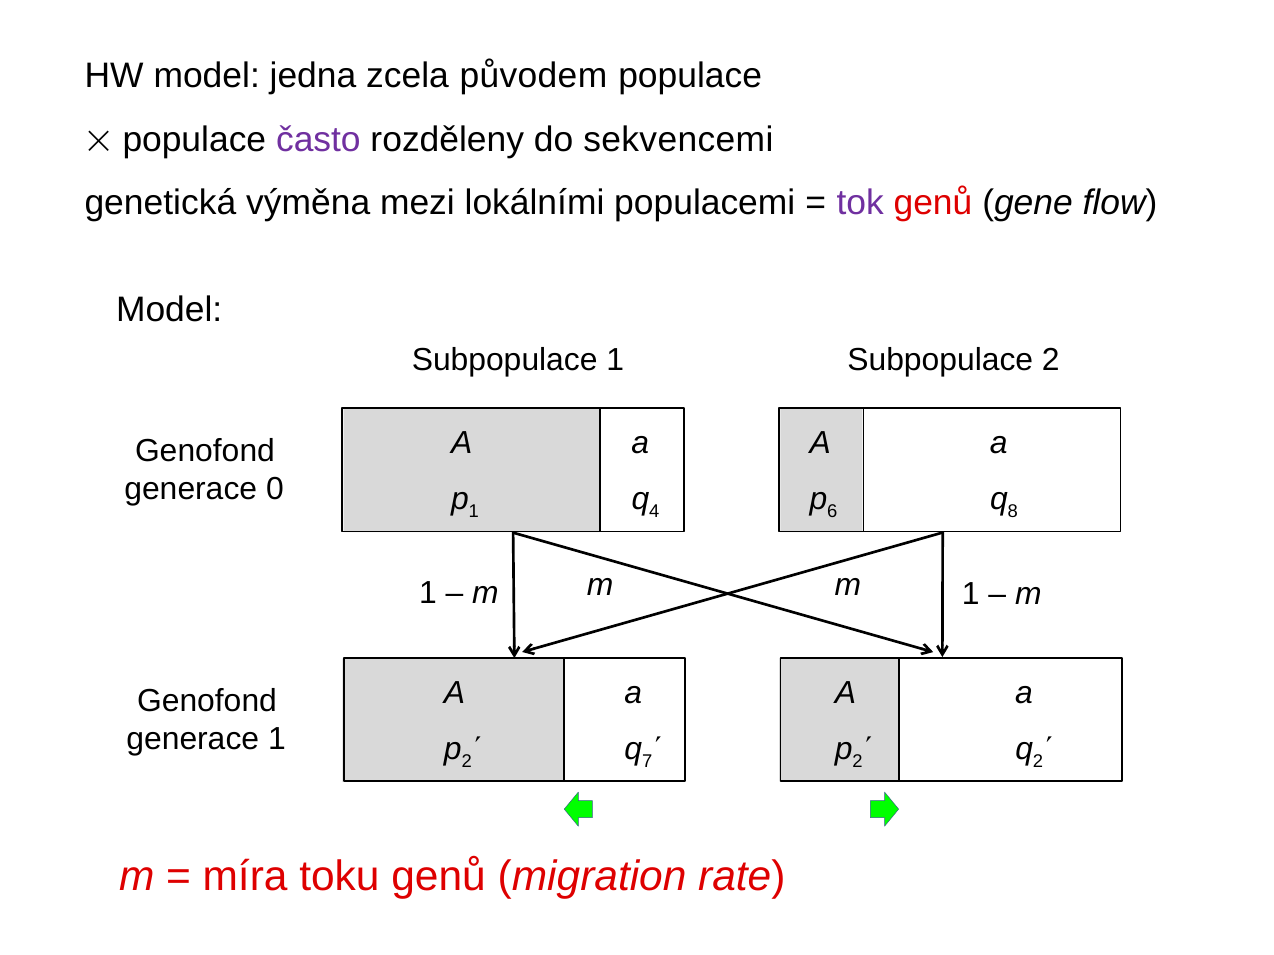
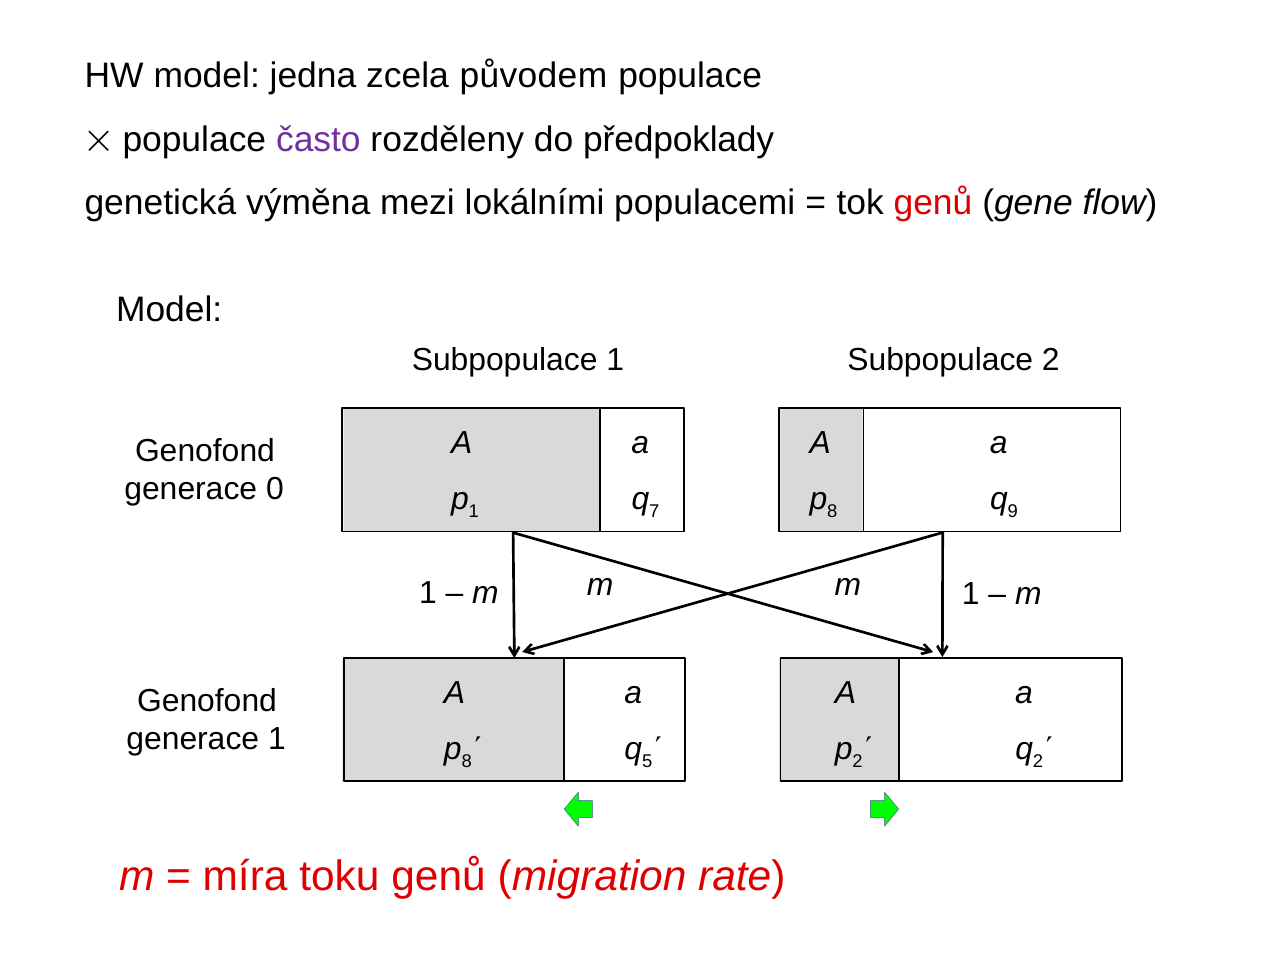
sekvencemi: sekvencemi -> předpoklady (679, 139)
tok colour: purple -> black (860, 203)
4: 4 -> 7 (654, 512)
6: 6 -> 8 (832, 512)
8: 8 -> 9 (1013, 512)
2: 2 -> 8 (467, 761)
7: 7 -> 5 (647, 761)
